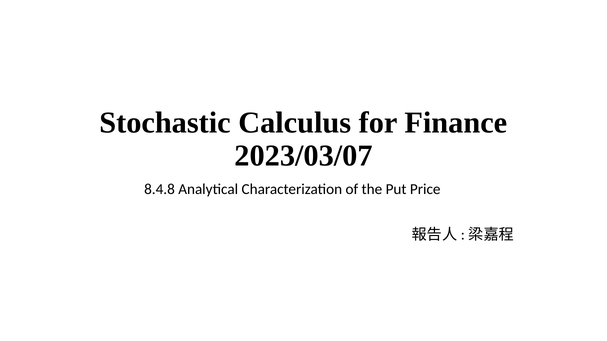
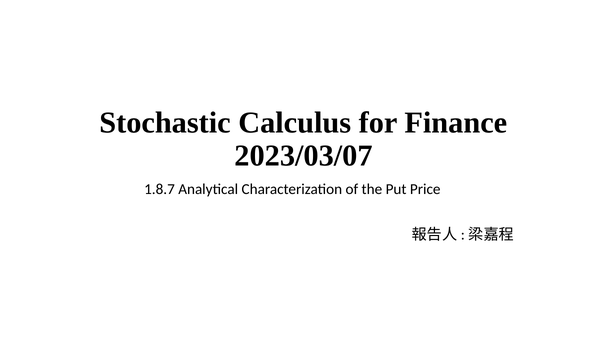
8.4.8: 8.4.8 -> 1.8.7 (159, 190)
